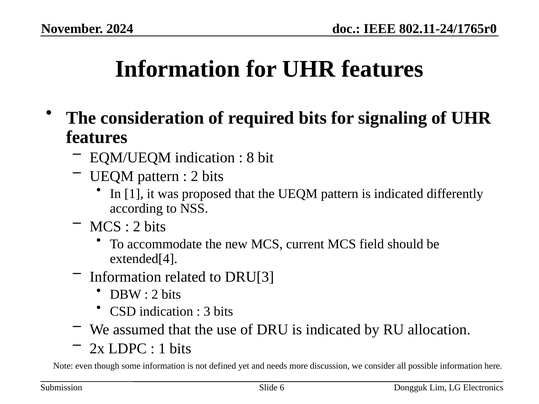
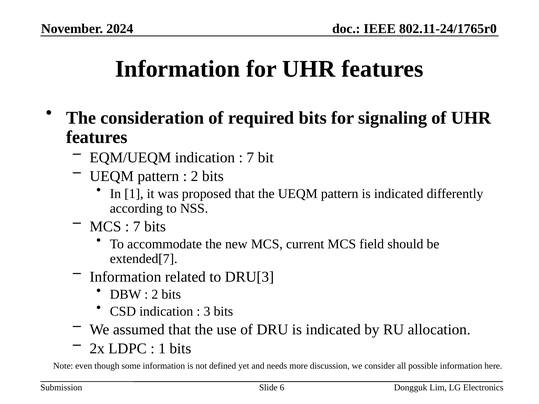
8: 8 -> 7 (250, 158)
2: 2 -> 7 (137, 227)
extended[4: extended[4 -> extended[7 (144, 259)
